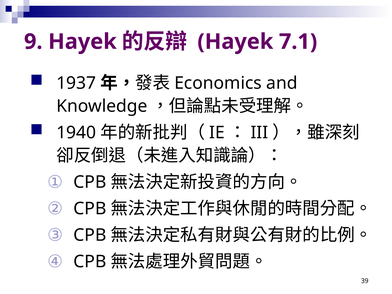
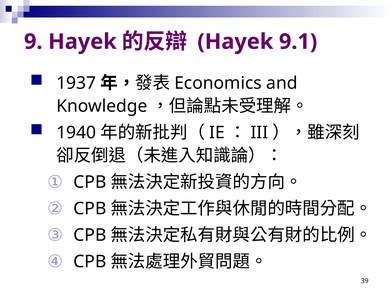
7.1: 7.1 -> 9.1 (298, 42)
